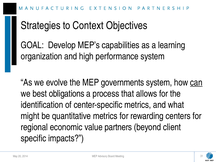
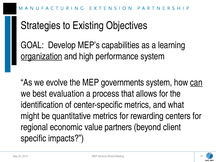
Context: Context -> Existing (88, 26)
organization underline: none -> present (42, 56)
obligations: obligations -> evaluation (67, 94)
